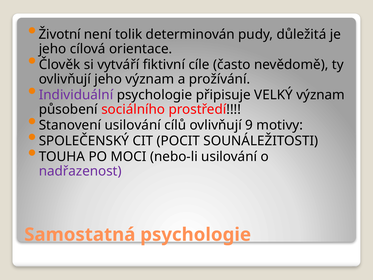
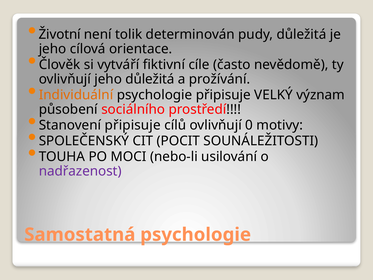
jeho význam: význam -> důležitá (150, 79)
Individuální colour: purple -> orange (76, 95)
Stanovení usilování: usilování -> připisuje (133, 125)
9: 9 -> 0 (249, 125)
